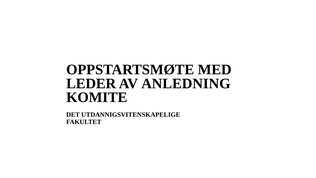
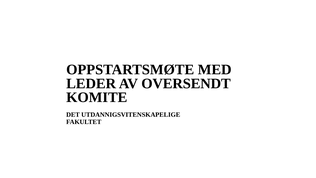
ANLEDNING: ANLEDNING -> OVERSENDT (186, 83)
